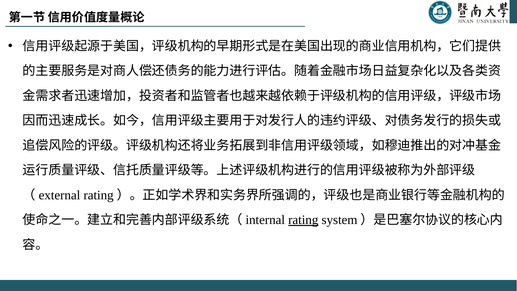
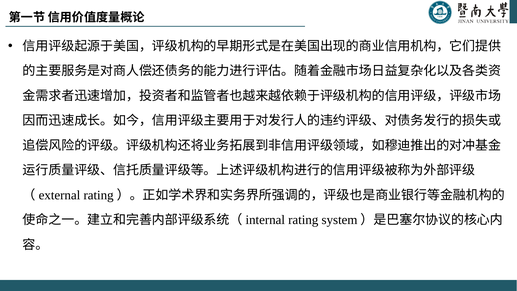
rating underline: present -> none (303, 220)
